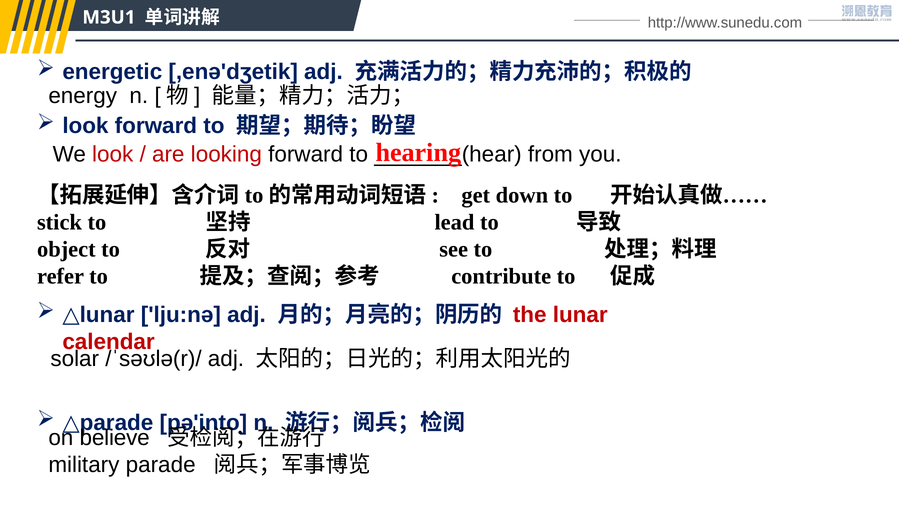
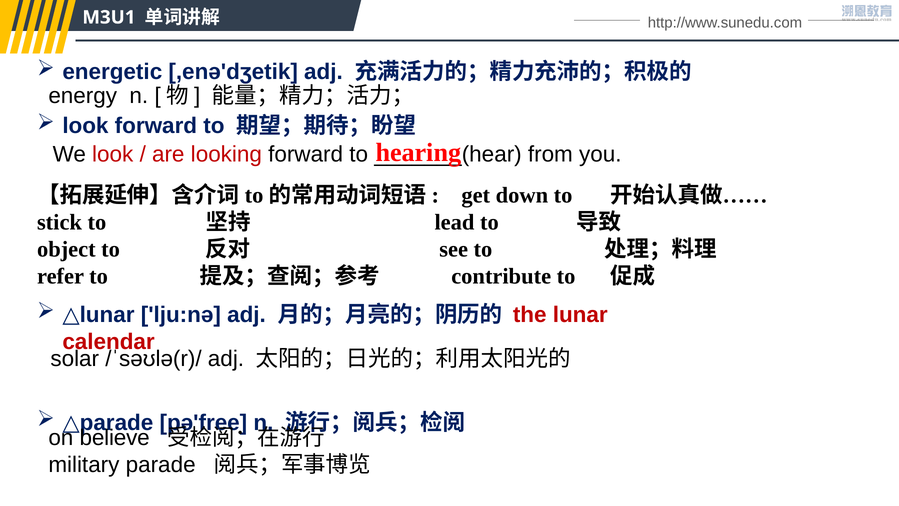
pə'into: pə'into -> pə'free (203, 422)
